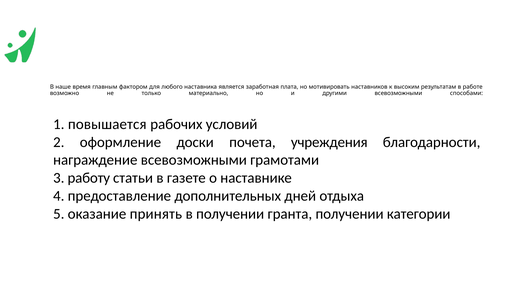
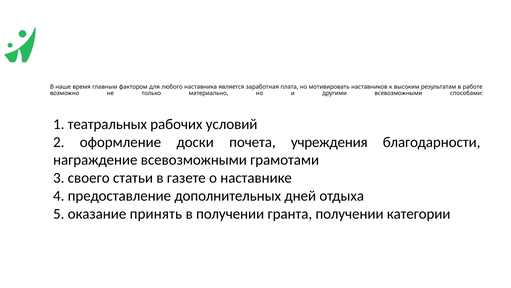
повышается: повышается -> театральных (107, 124)
работу: работу -> своего (89, 178)
